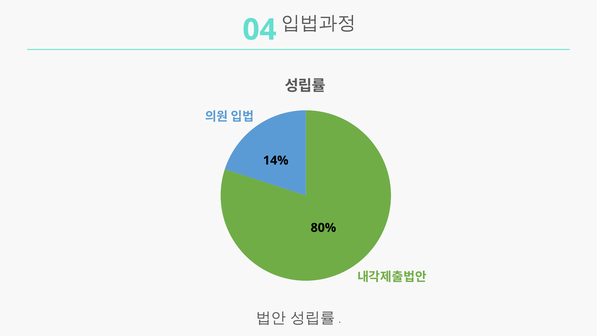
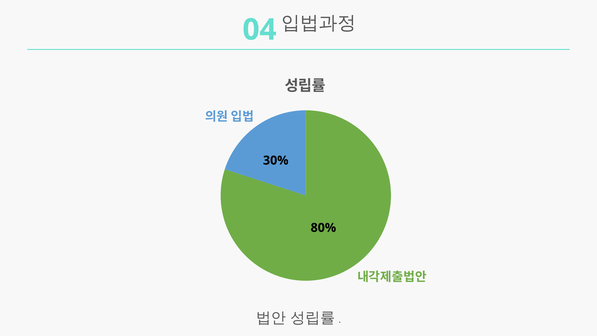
14%: 14% -> 30% (276, 160)
